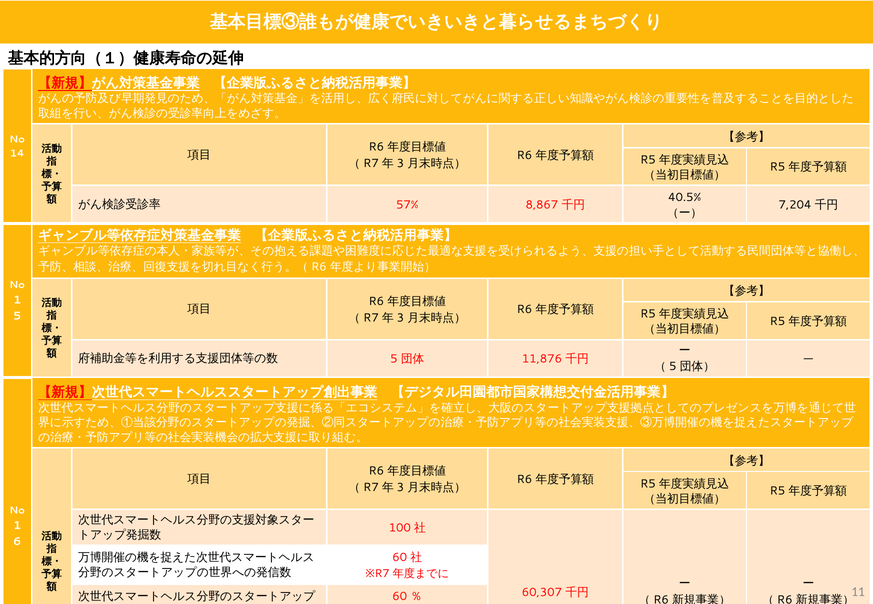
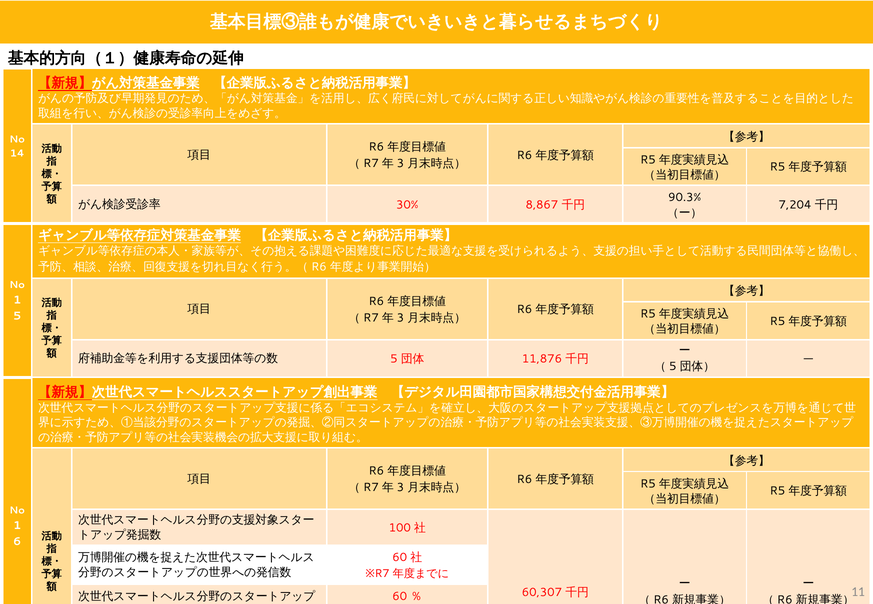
40.5%: 40.5% -> 90.3% (685, 198)
57%: 57% -> 30% (407, 205)
